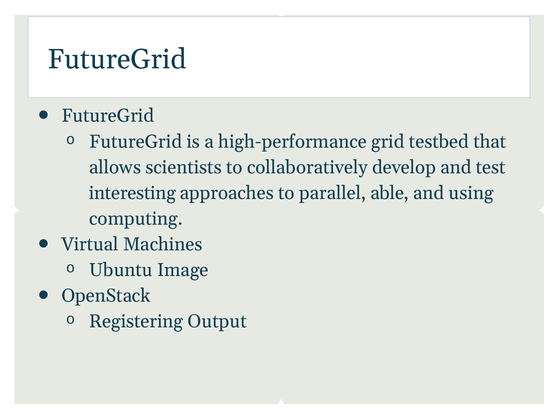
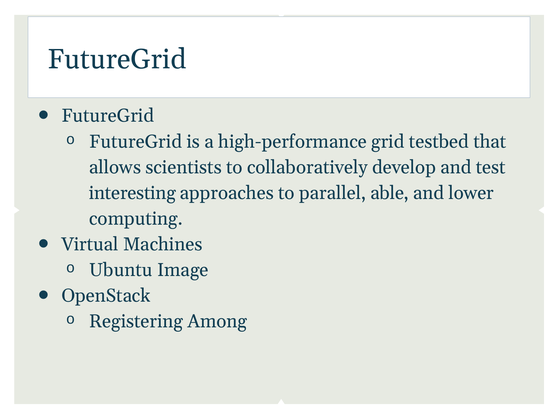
using: using -> lower (471, 193)
Output: Output -> Among (217, 321)
